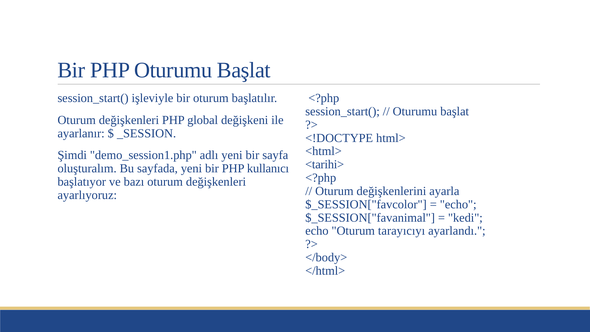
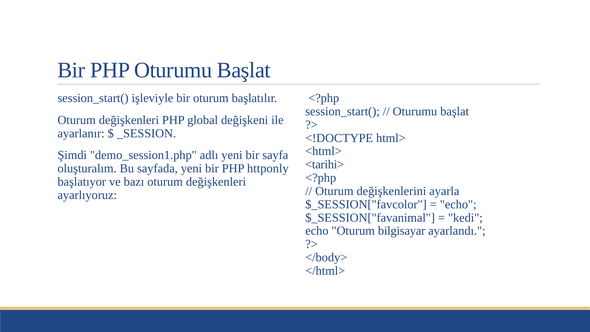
kullanıcı: kullanıcı -> httponly (268, 168)
tarayıcıyı: tarayıcıyı -> bilgisayar (402, 231)
